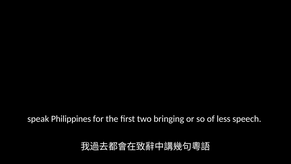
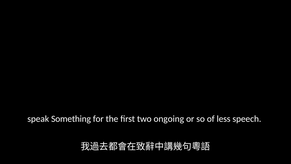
Philippines: Philippines -> Something (71, 119)
bringing: bringing -> ongoing (169, 119)
